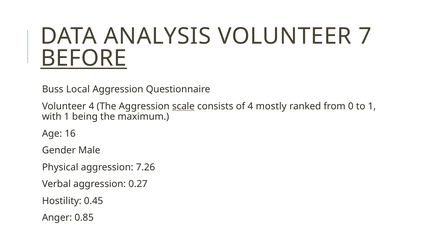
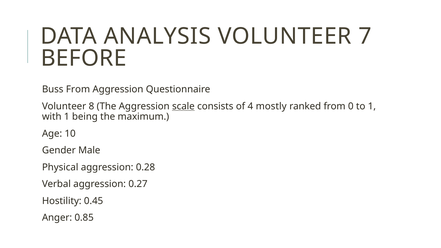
BEFORE underline: present -> none (84, 58)
Buss Local: Local -> From (78, 89)
Volunteer 4: 4 -> 8 (91, 106)
16: 16 -> 10 (70, 134)
7.26: 7.26 -> 0.28 (146, 167)
